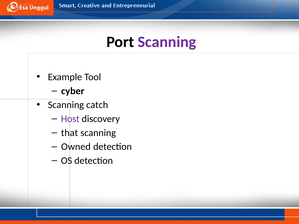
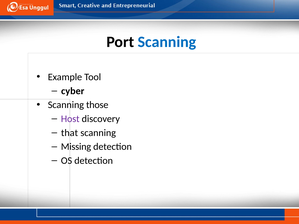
Scanning colour: purple -> blue (167, 42)
catch: catch -> those (97, 105)
Owned: Owned -> Missing (76, 147)
